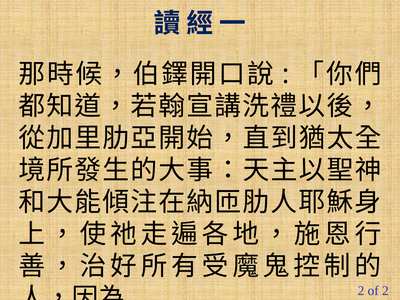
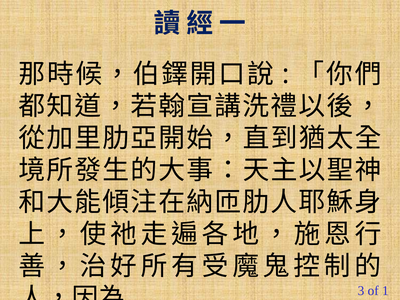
2: 2 -> 3 (361, 291)
of 2: 2 -> 1 (385, 291)
